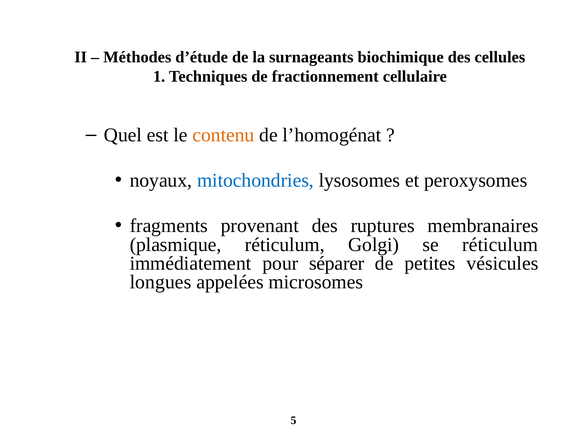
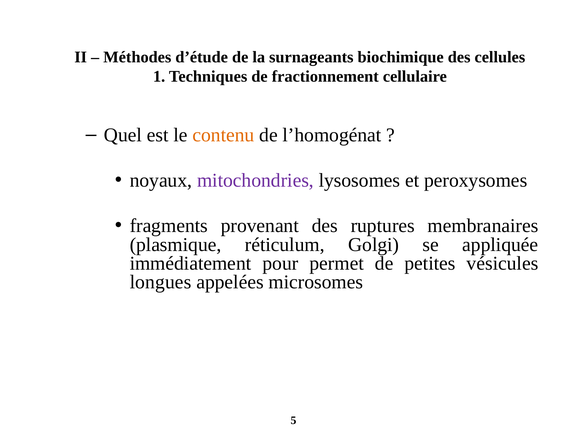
mitochondries colour: blue -> purple (255, 181)
se réticulum: réticulum -> appliquée (500, 245)
séparer: séparer -> permet (337, 263)
